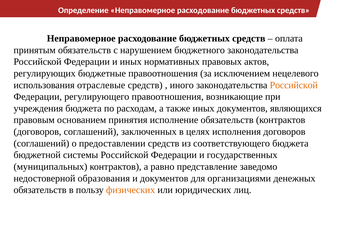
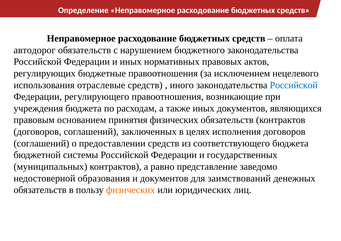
принятым: принятым -> автодорог (35, 50)
Российской colour: orange -> blue (294, 85)
принятия исполнение: исполнение -> физических (174, 120)
организациями: организациями -> заимствований (239, 178)
